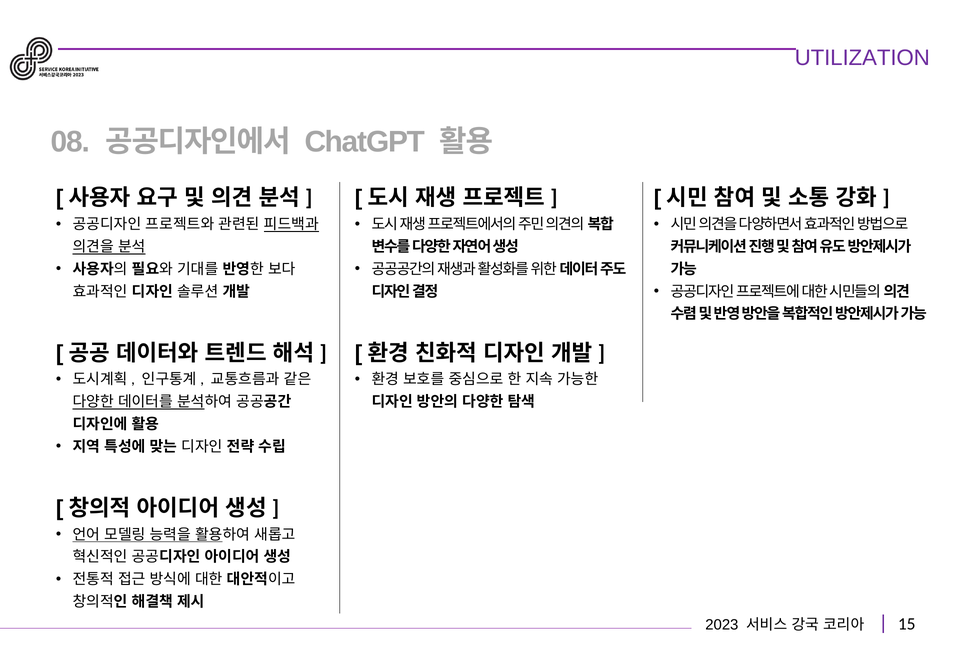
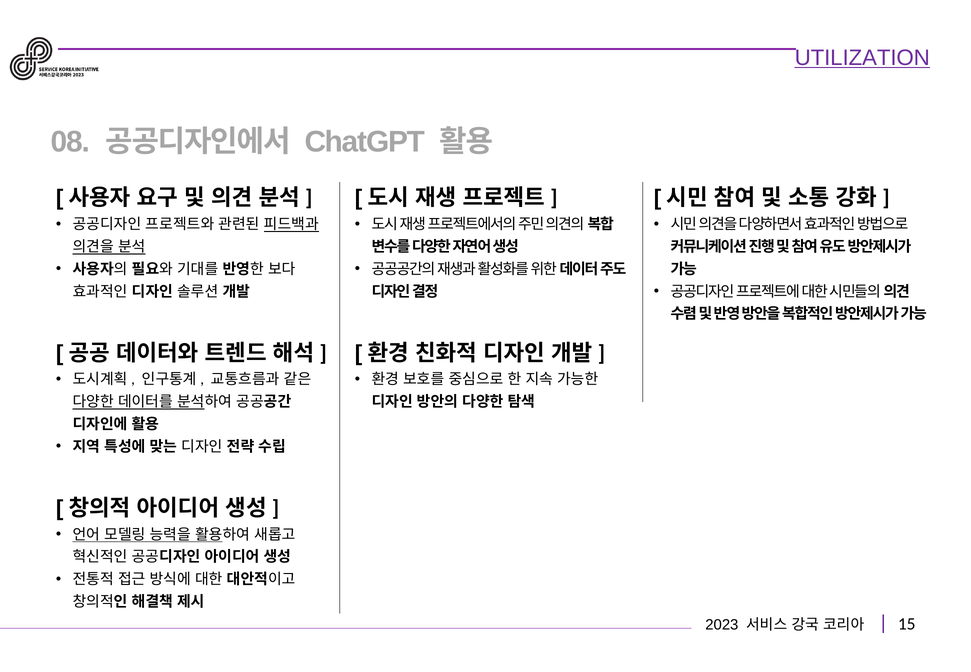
UTILIZATION underline: none -> present (862, 58)
